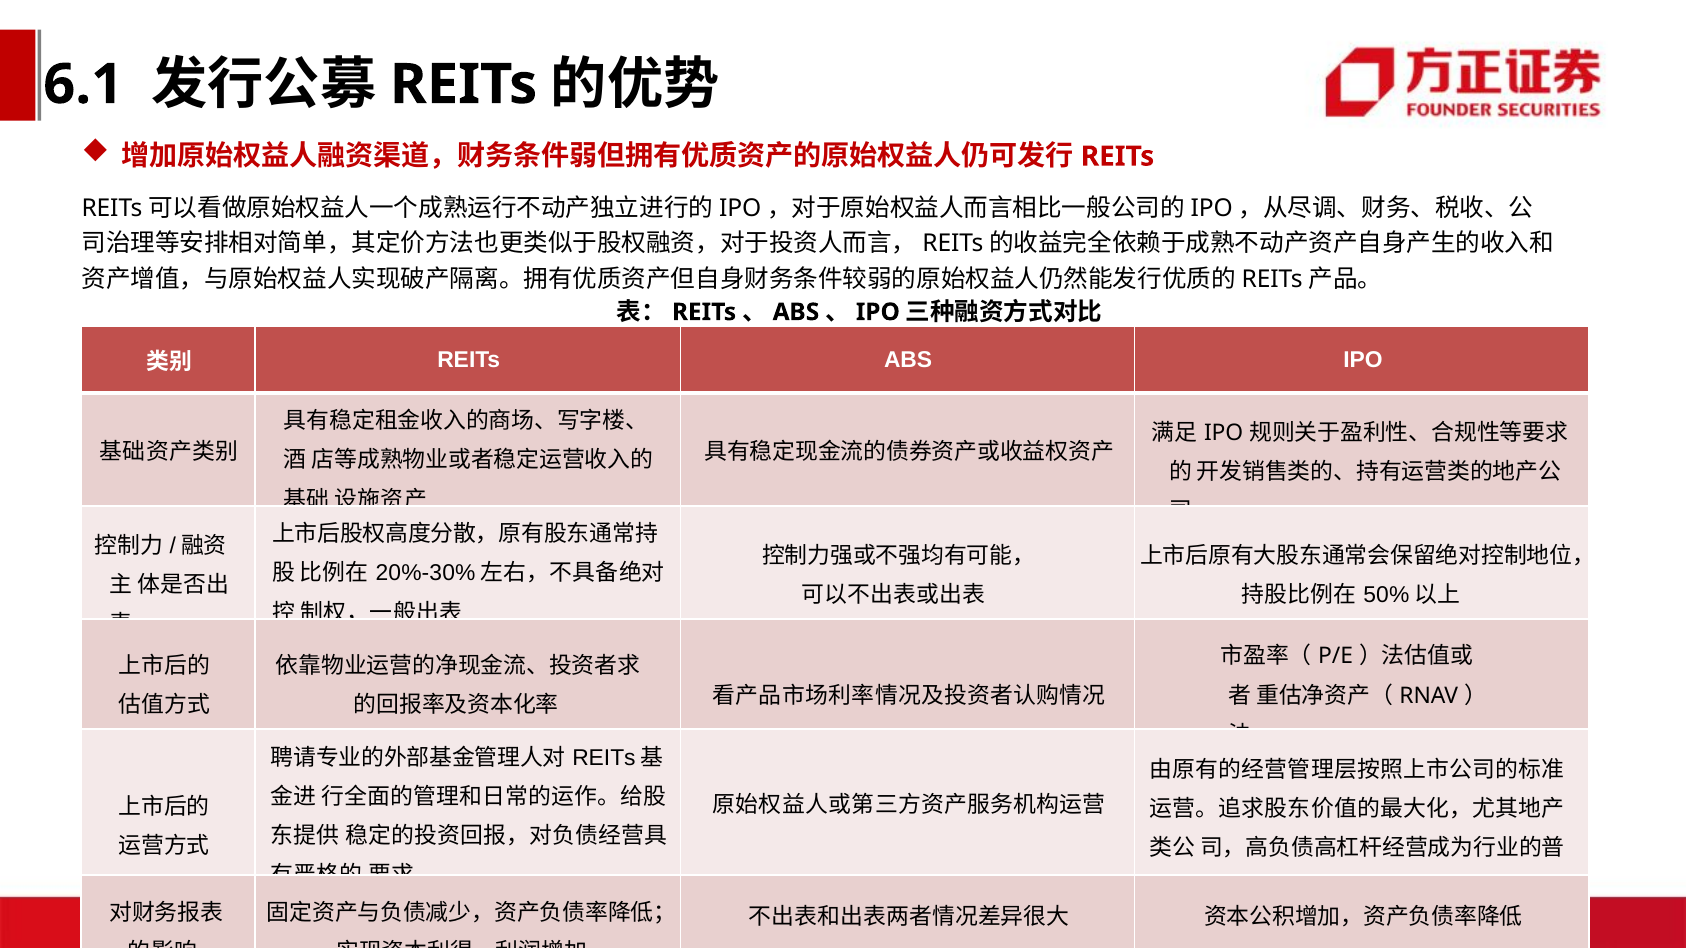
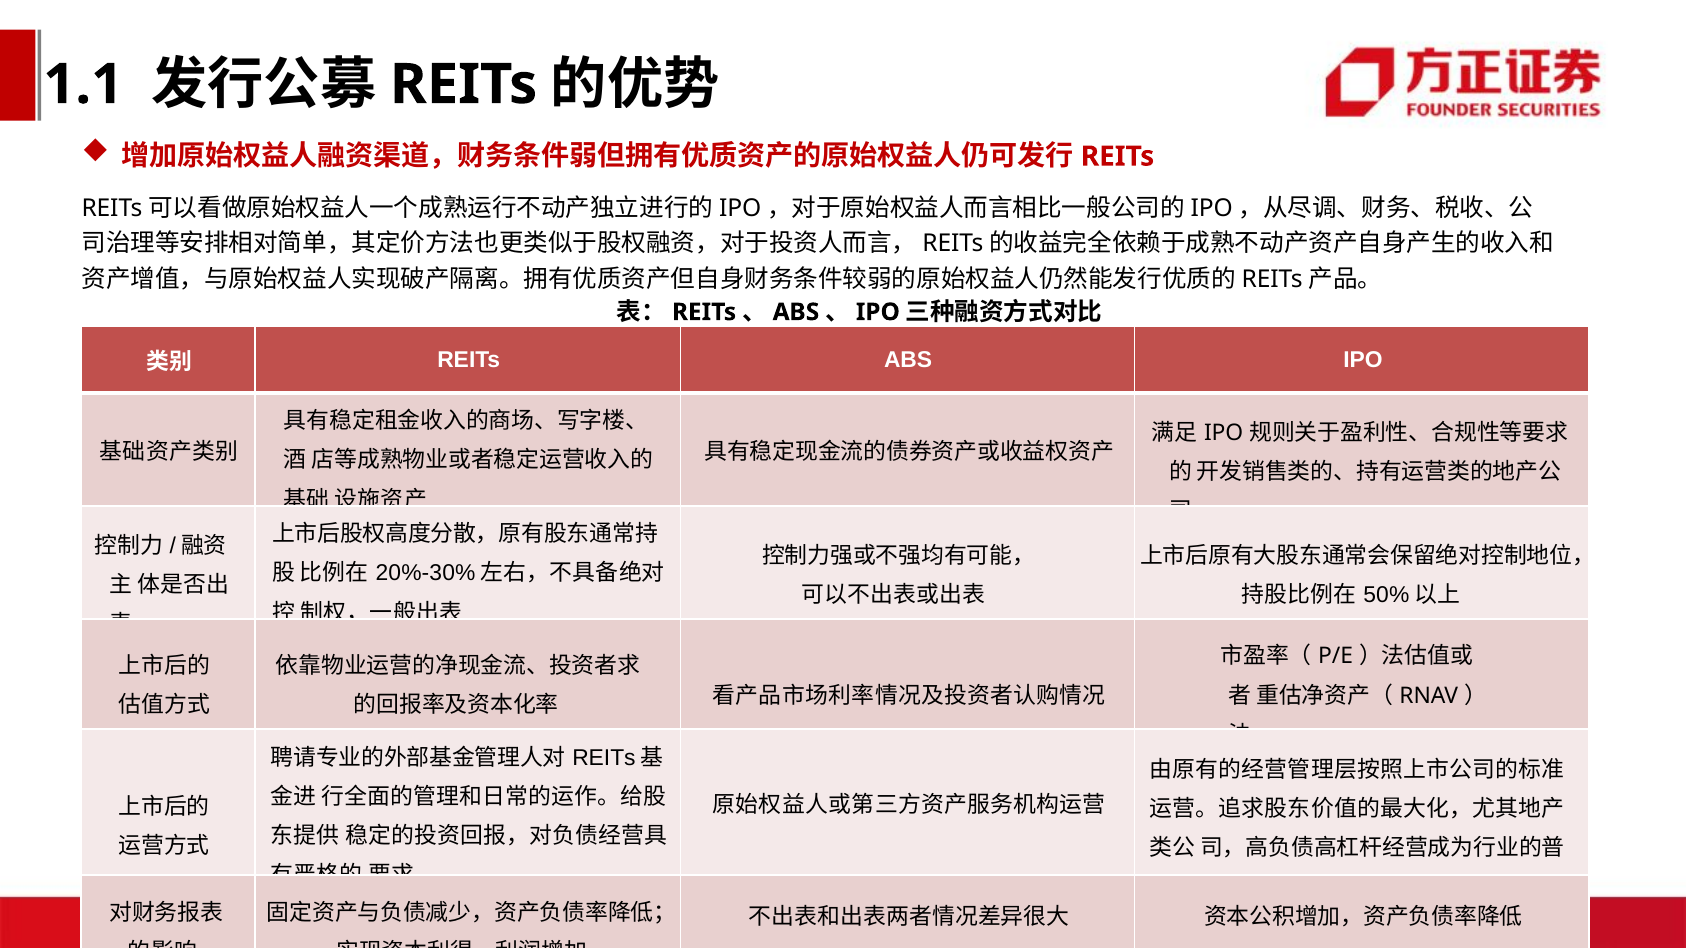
6.1: 6.1 -> 1.1 (83, 85)
